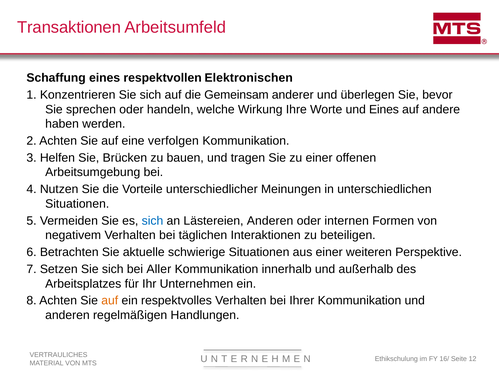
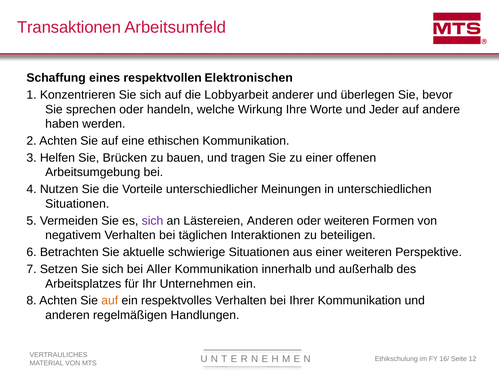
Gemeinsam: Gemeinsam -> Lobbyarbeit (236, 95)
und Eines: Eines -> Jeder (384, 109)
verfolgen: verfolgen -> ethischen (174, 141)
sich colour: blue -> purple (152, 221)
oder internen: internen -> weiteren (347, 221)
